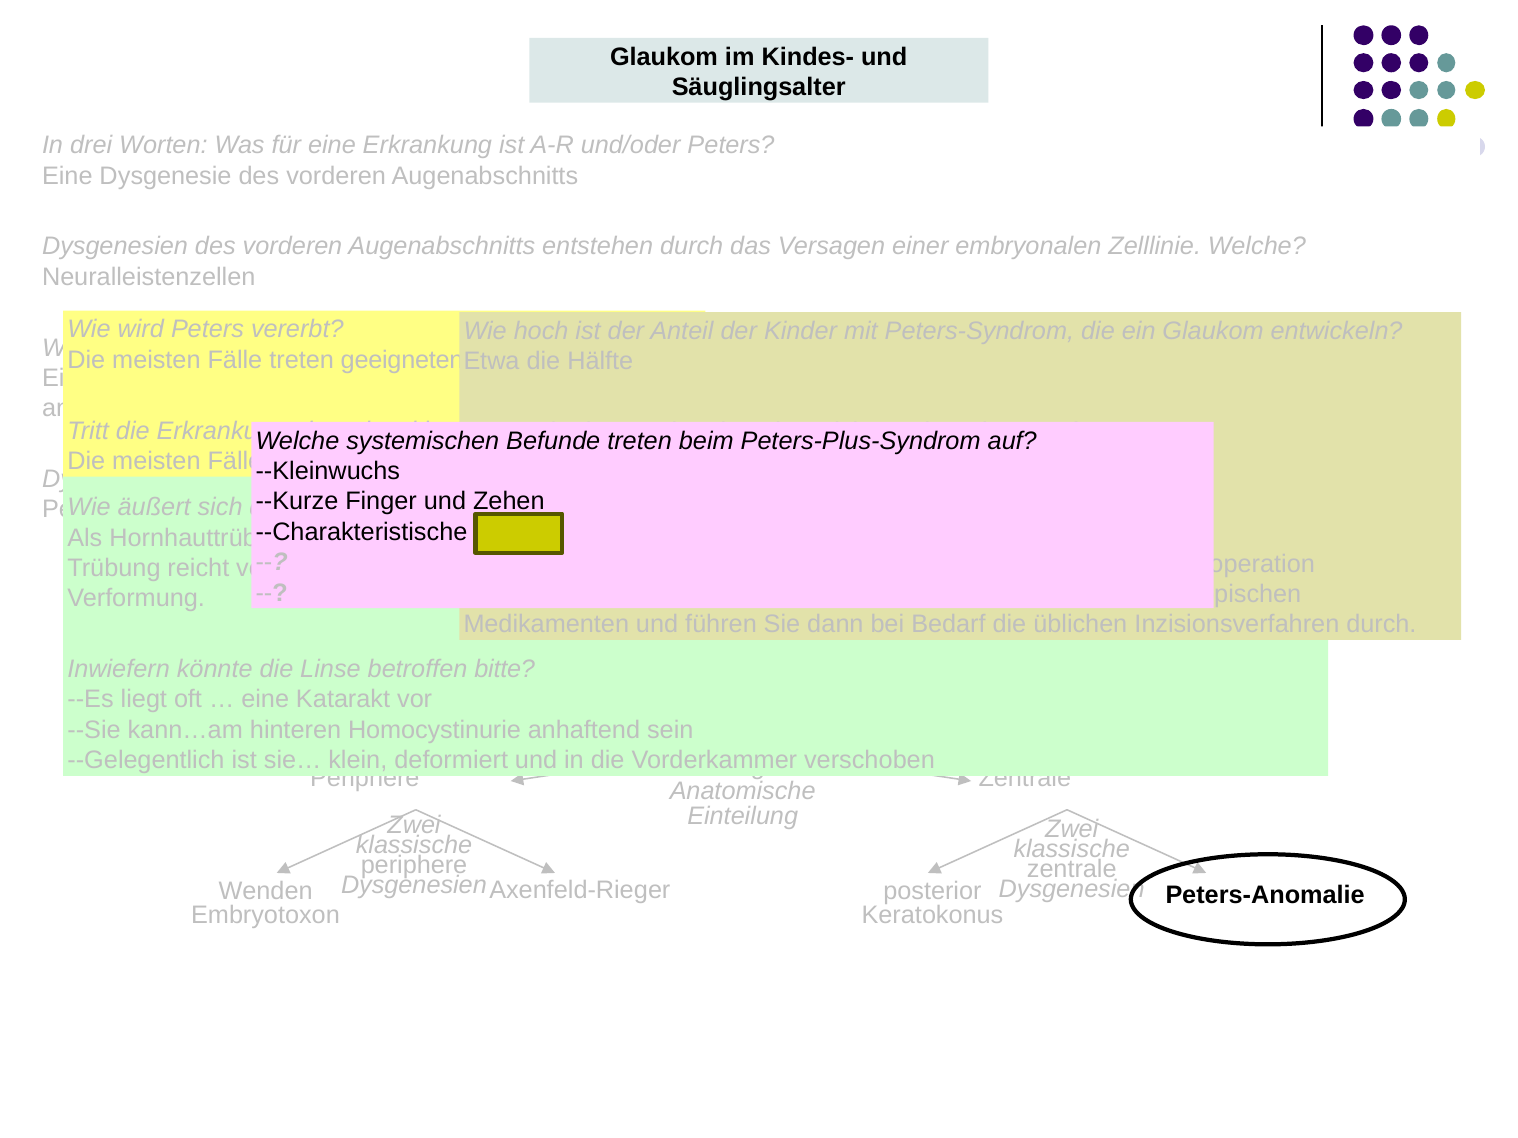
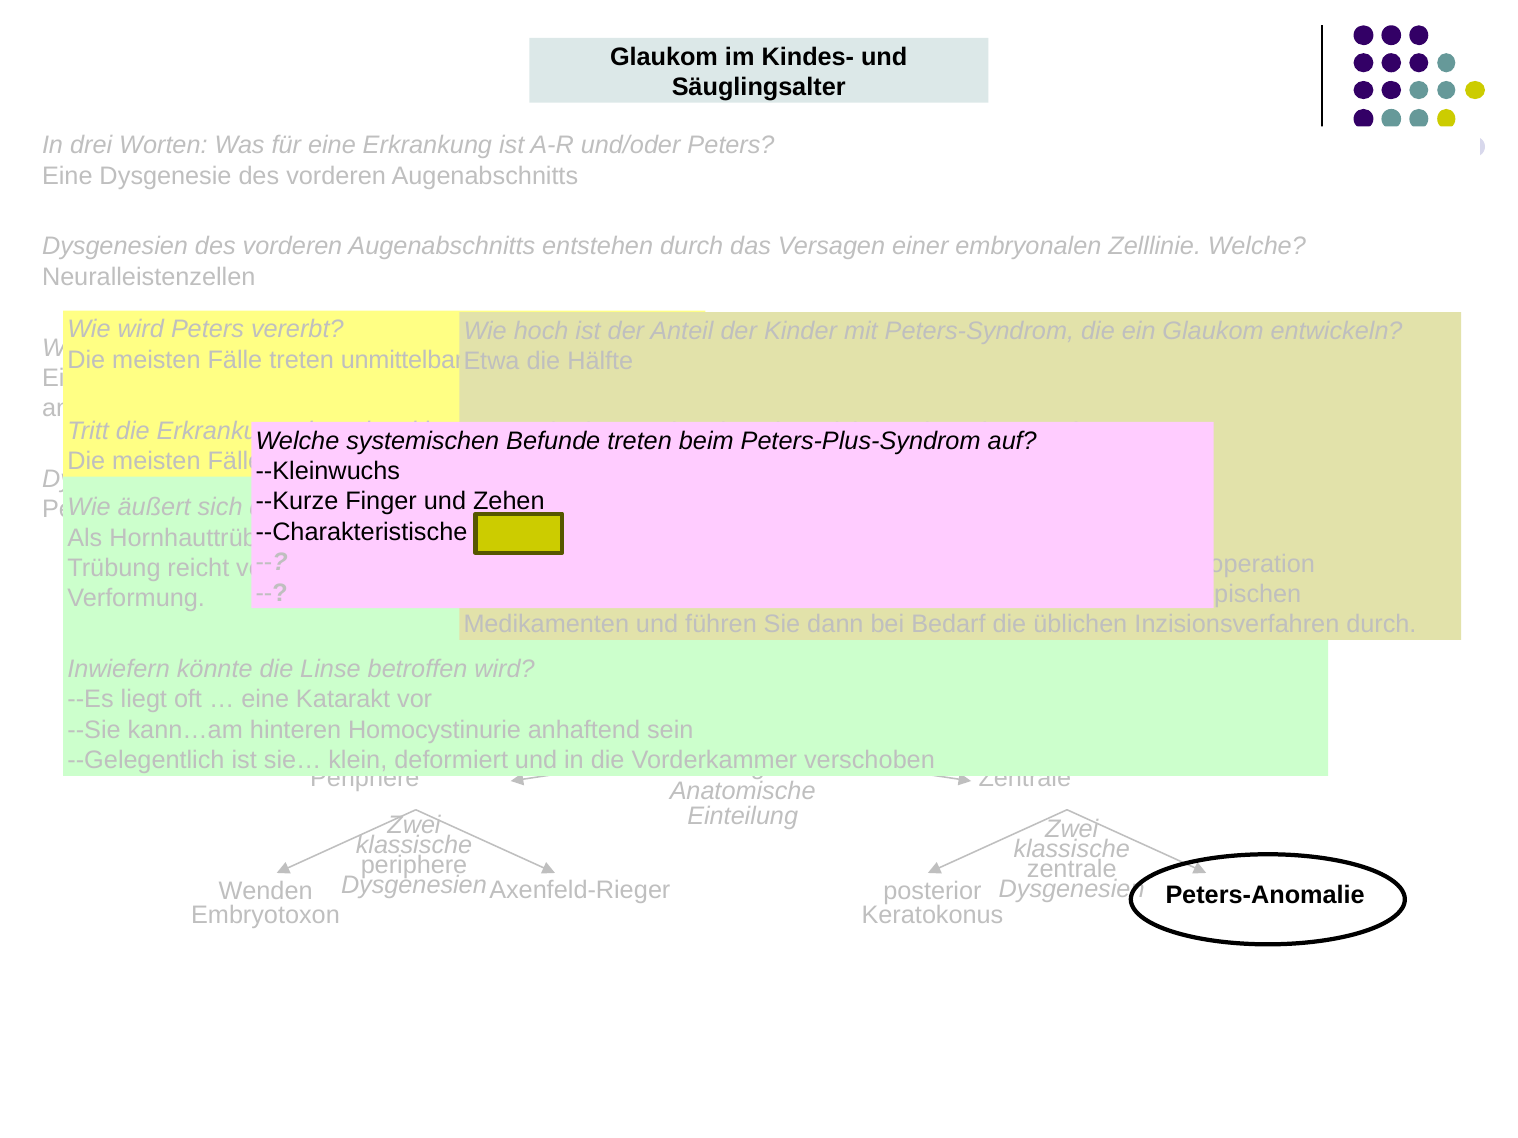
geeigneten: geeigneten -> unmittelbar (402, 360)
betroffen bitte: bitte -> wird (505, 670)
